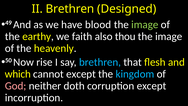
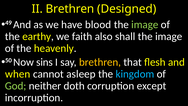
thou: thou -> shall (125, 36)
rise: rise -> sins (45, 62)
brethren colour: light blue -> yellow (100, 62)
which: which -> when (18, 74)
cannot except: except -> asleep (81, 74)
God colour: pink -> light green (16, 86)
